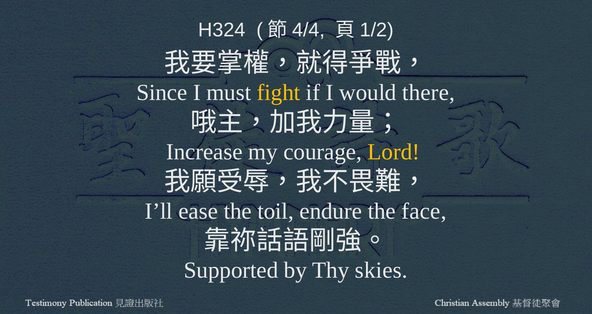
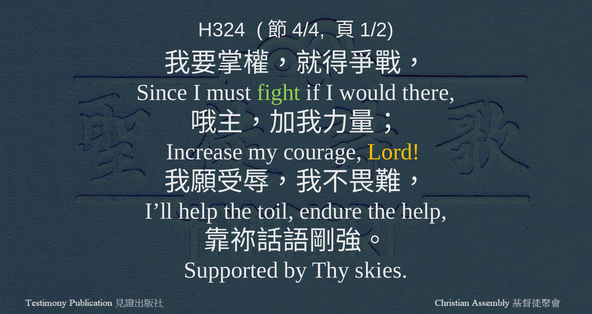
fight colour: yellow -> light green (279, 93)
I’ll ease: ease -> help (198, 211)
the face: face -> help (424, 211)
